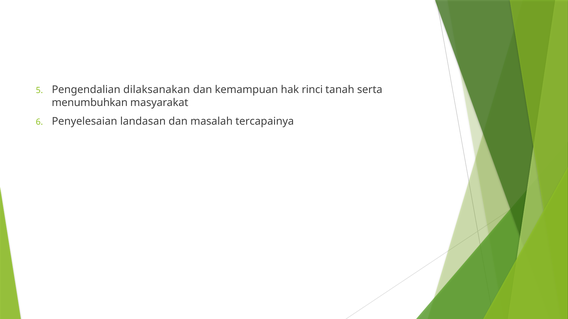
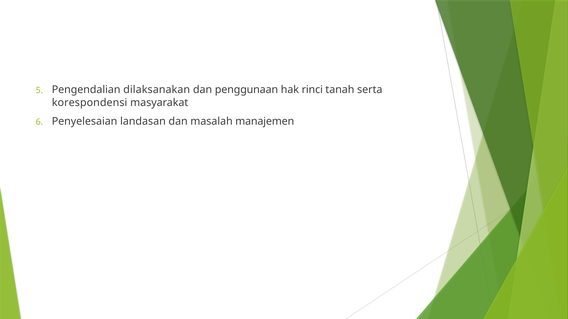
kemampuan: kemampuan -> penggunaan (247, 90)
menumbuhkan: menumbuhkan -> korespondensi (90, 103)
tercapainya: tercapainya -> manajemen (265, 121)
